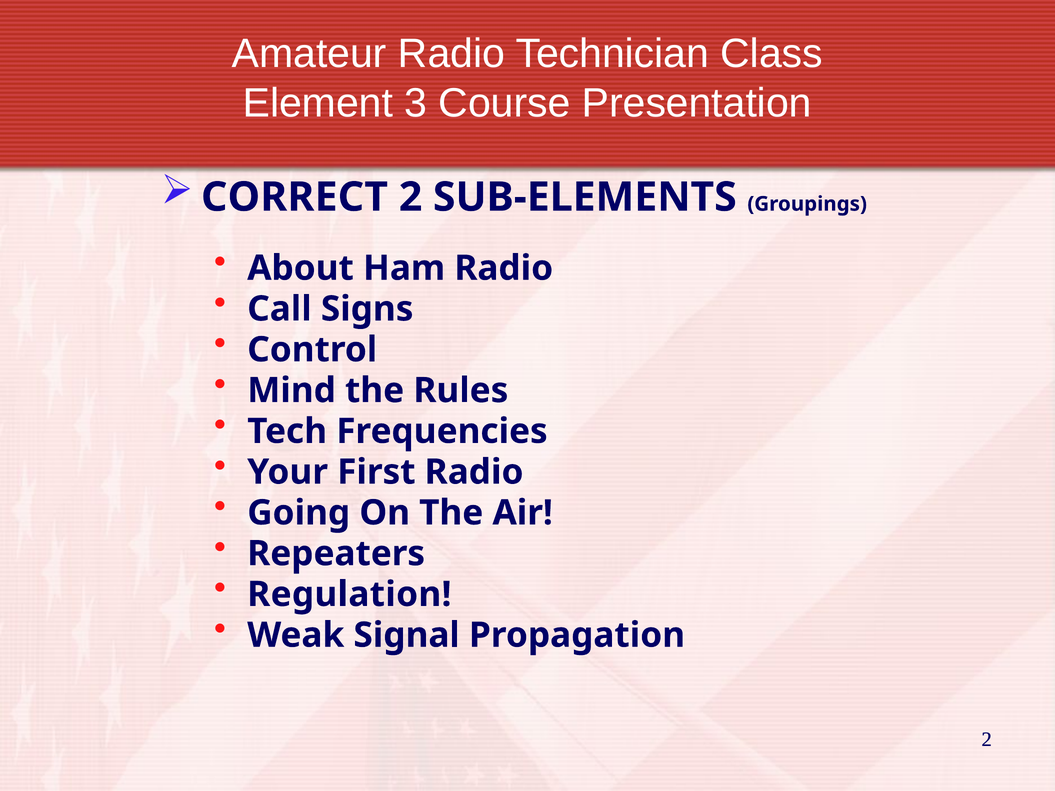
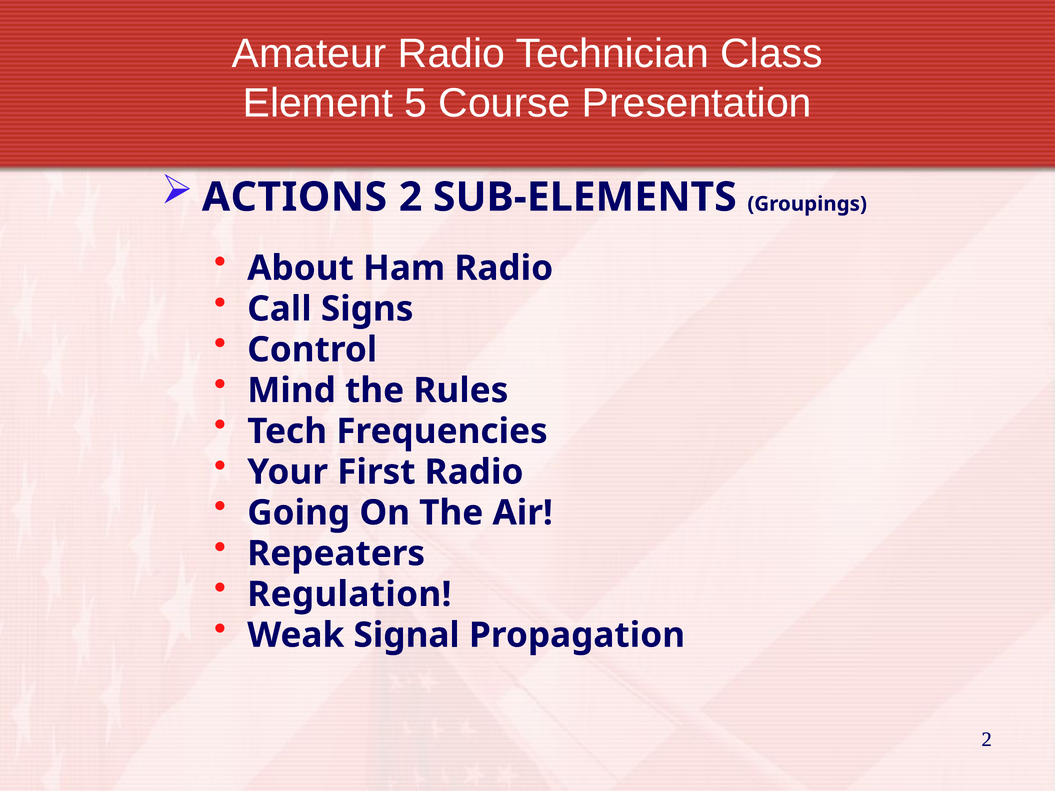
3: 3 -> 5 (416, 103)
CORRECT: CORRECT -> ACTIONS (294, 197)
